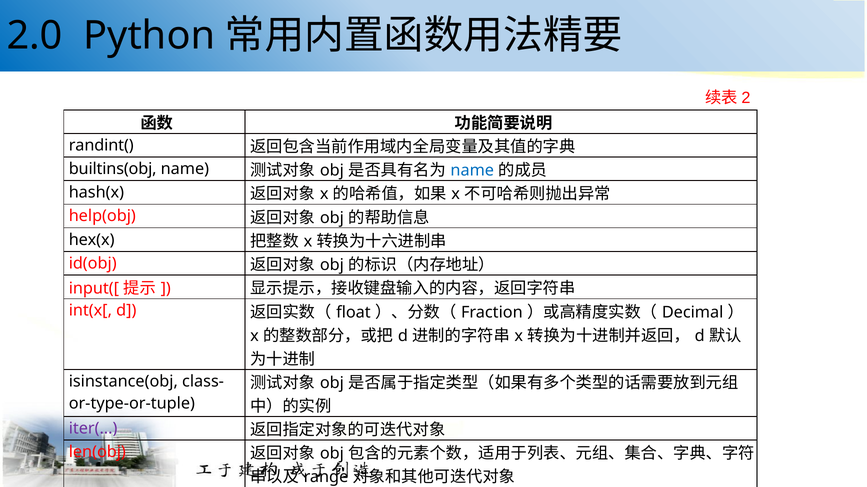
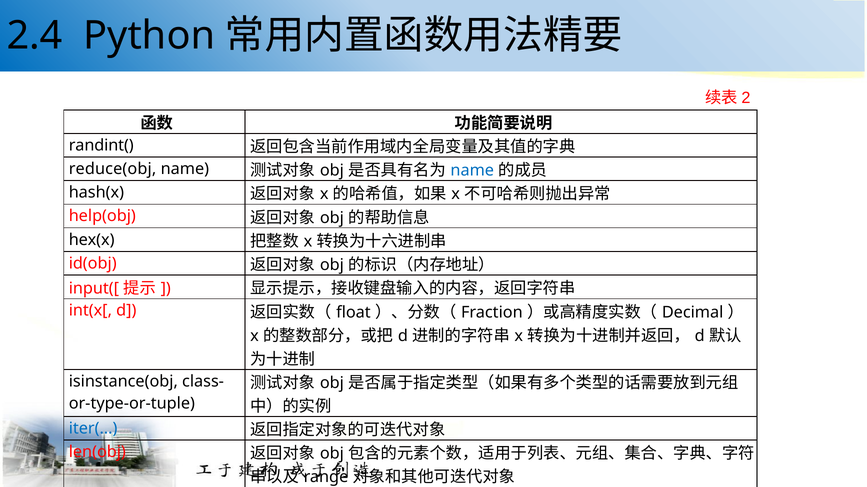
2.0: 2.0 -> 2.4 (35, 36)
builtins(obj: builtins(obj -> reduce(obj (113, 169)
iter( colour: purple -> blue (93, 429)
